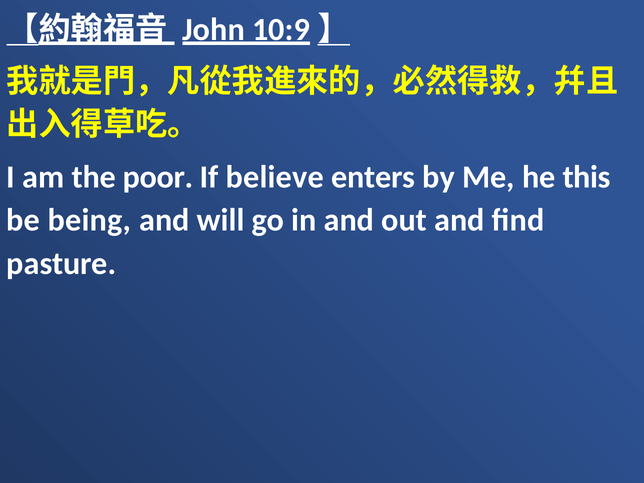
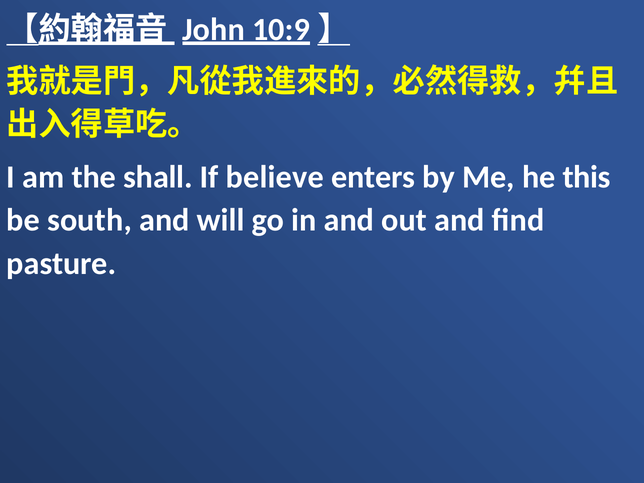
poor: poor -> shall (158, 177)
being: being -> south (89, 220)
